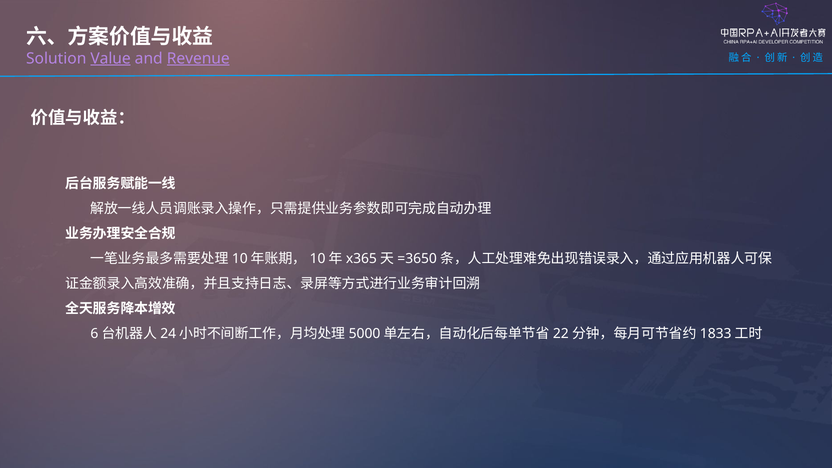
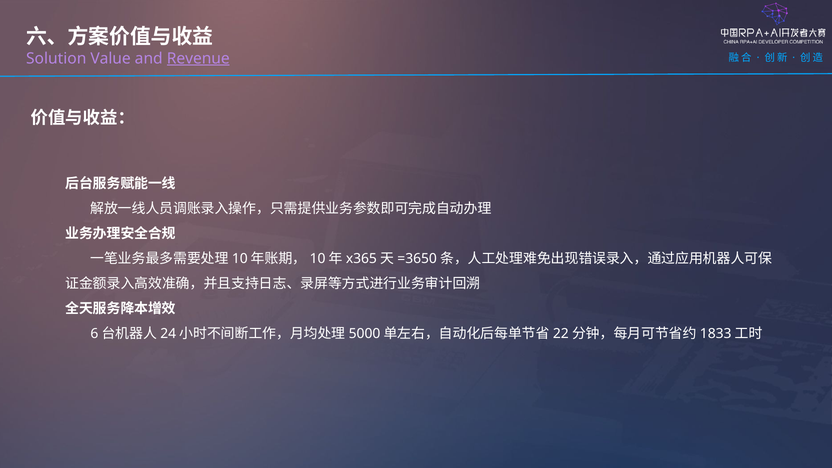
Value underline: present -> none (111, 58)
